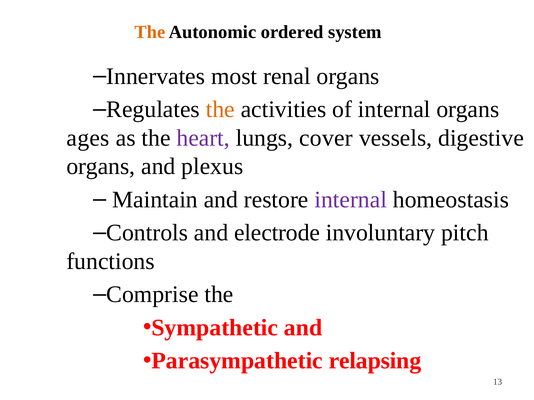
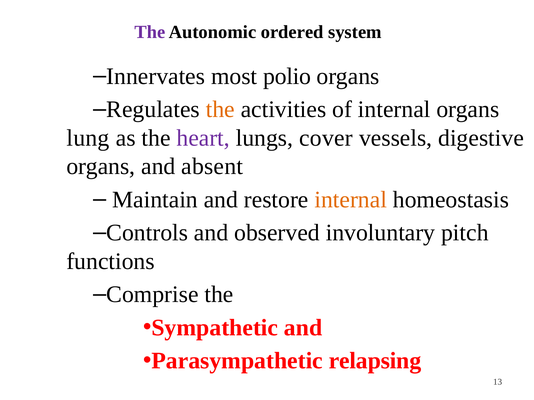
The colour: orange -> purple (150, 32)
renal: renal -> polio (287, 76)
ages: ages -> lung (88, 138)
plexus: plexus -> absent (212, 167)
internal colour: purple -> orange (351, 200)
electrode: electrode -> observed (277, 233)
